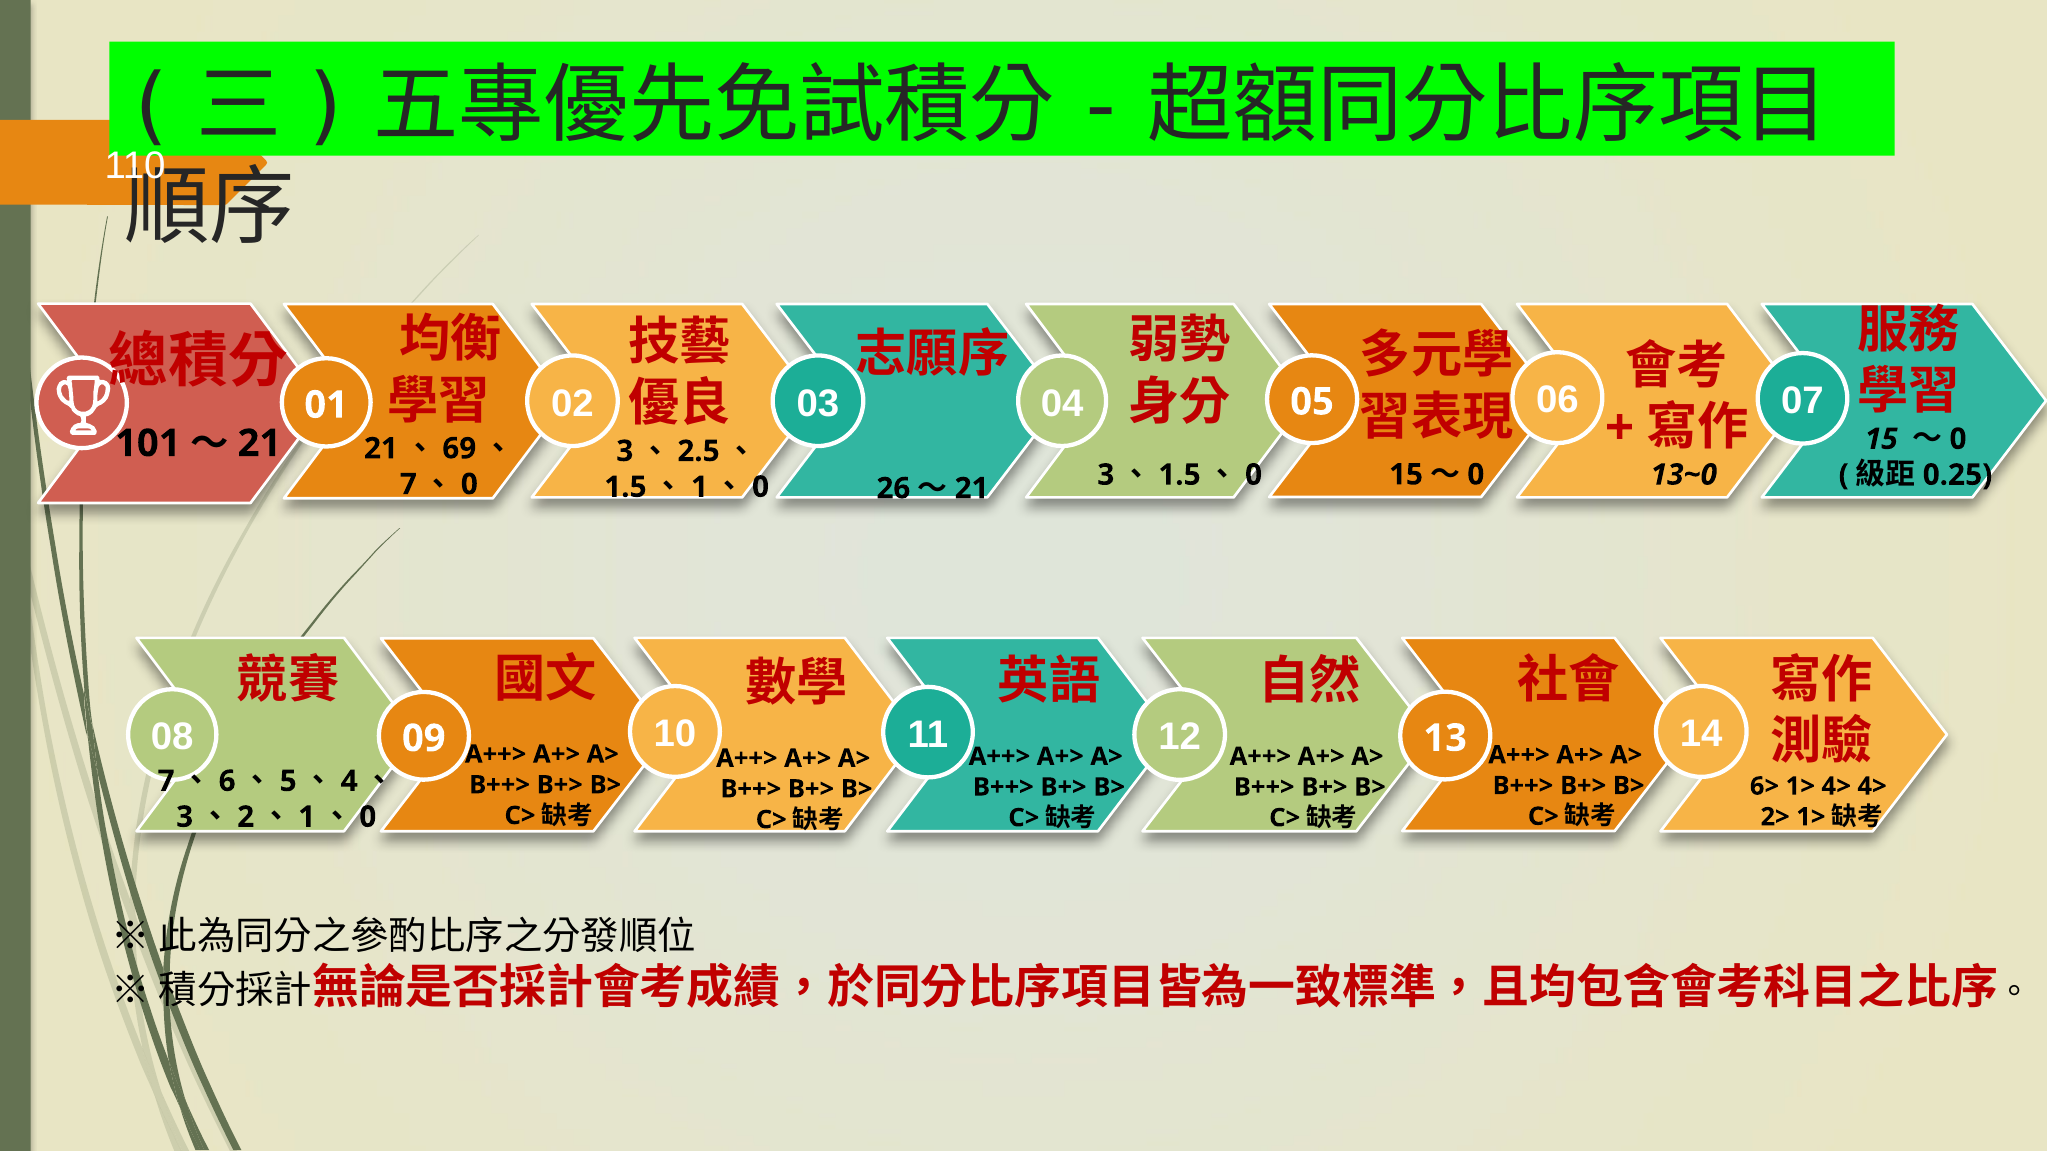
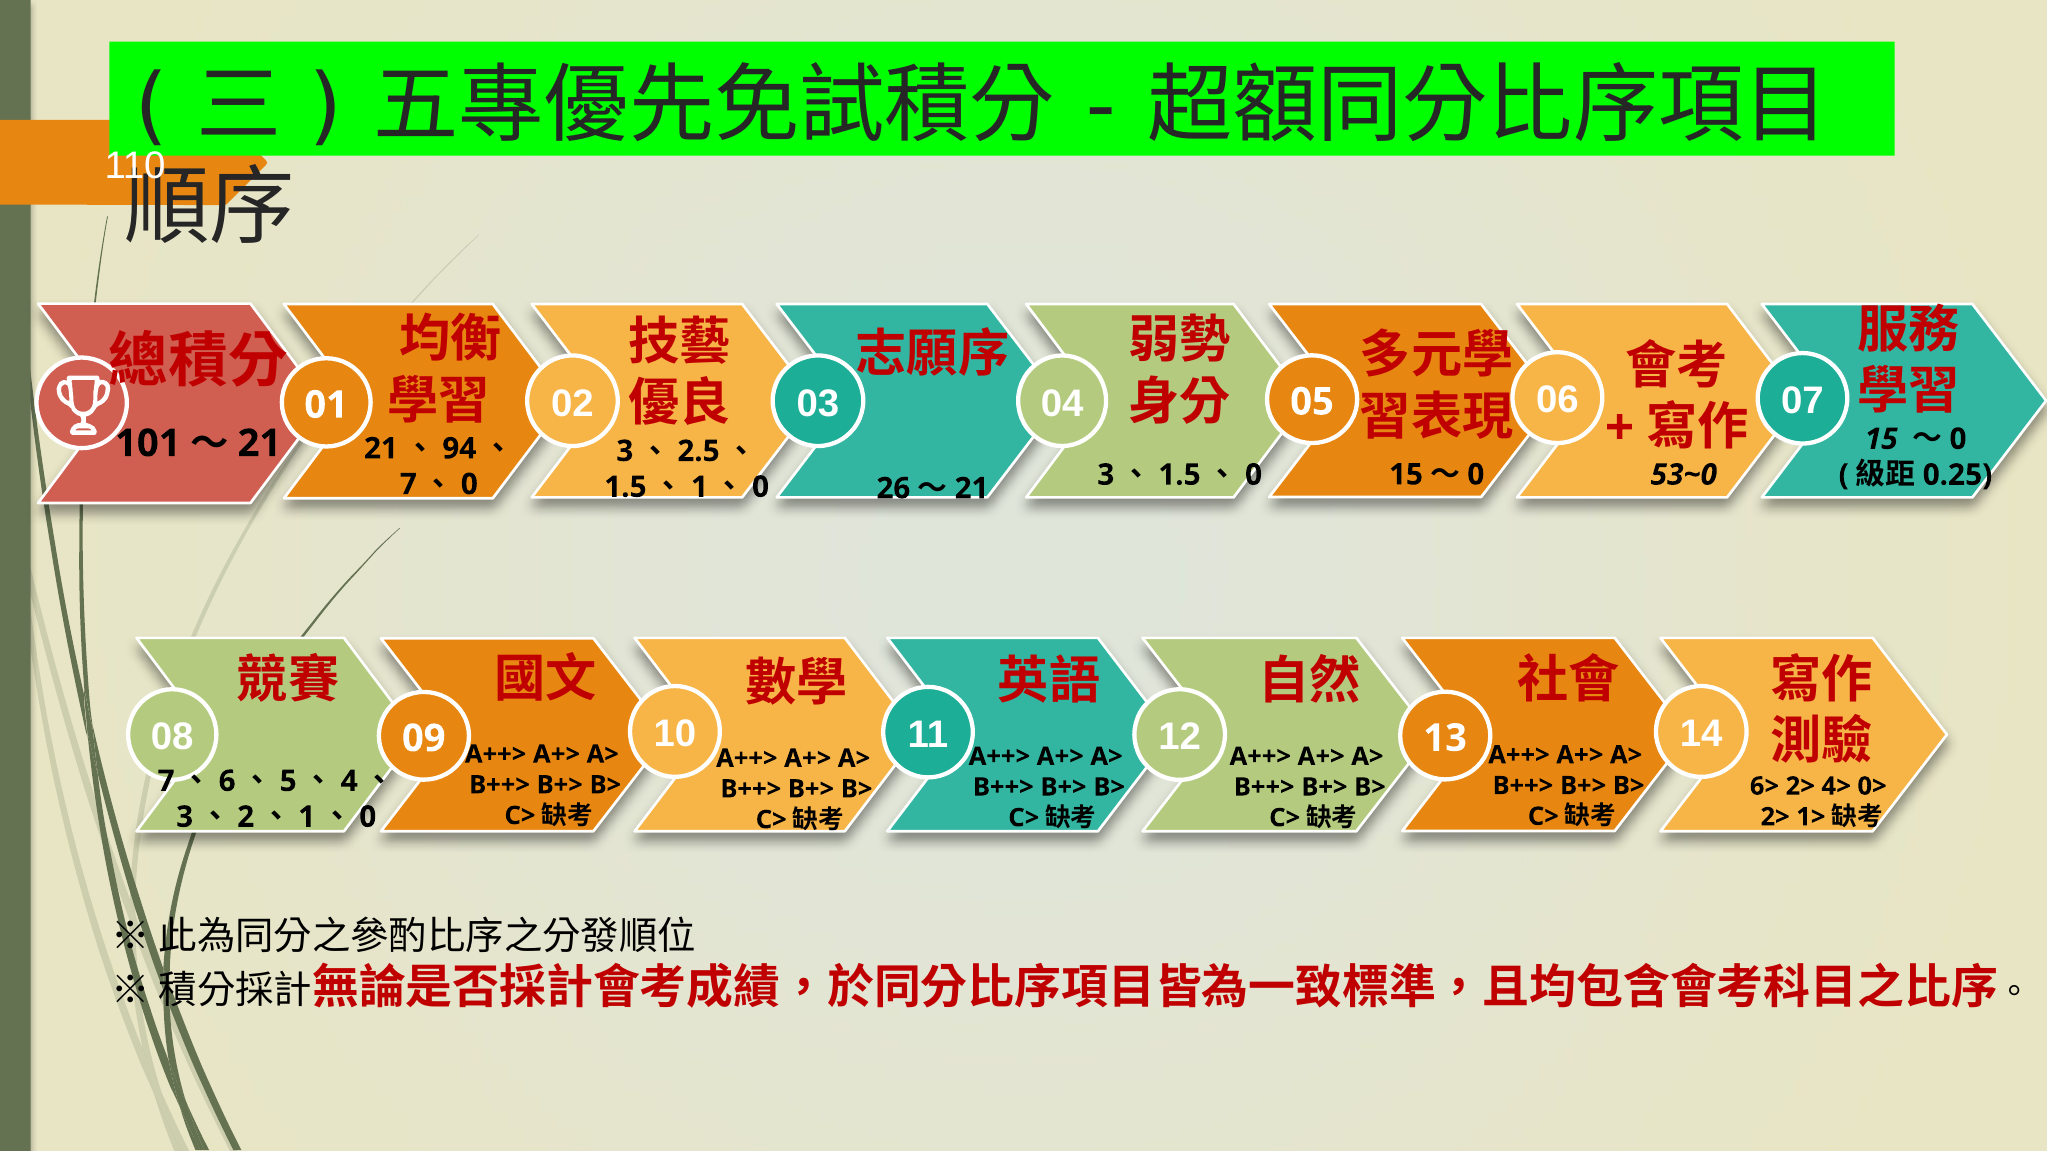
69: 69 -> 94 (459, 449)
13~0: 13~0 -> 53~0 (1684, 475)
6> 1>: 1> -> 2> (1800, 787)
4> 4>: 4> -> 0> (1872, 787)
